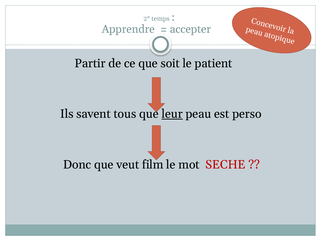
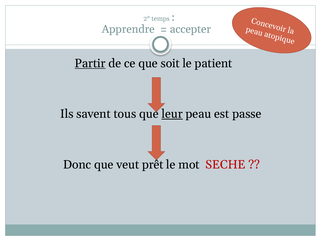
Partir underline: none -> present (90, 63)
perso: perso -> passe (247, 114)
film: film -> prêt (153, 164)
